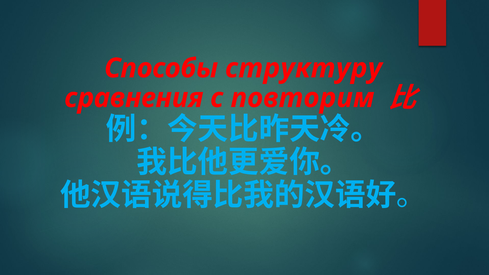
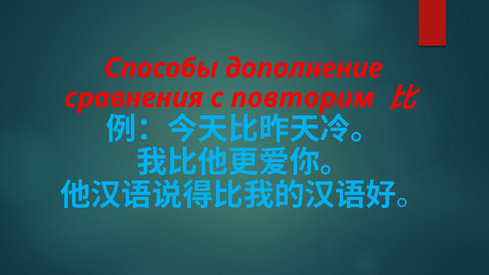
структуру: структуру -> дополнение (304, 68)
